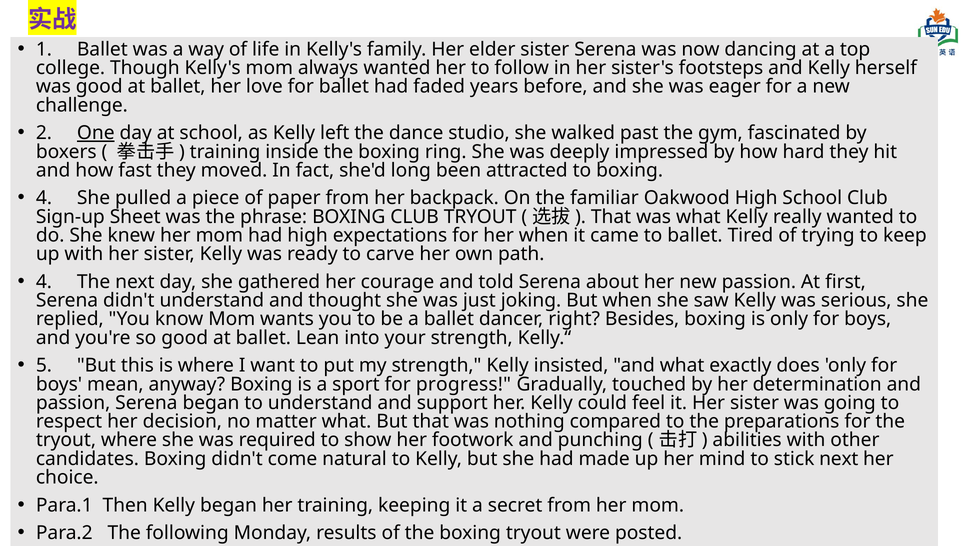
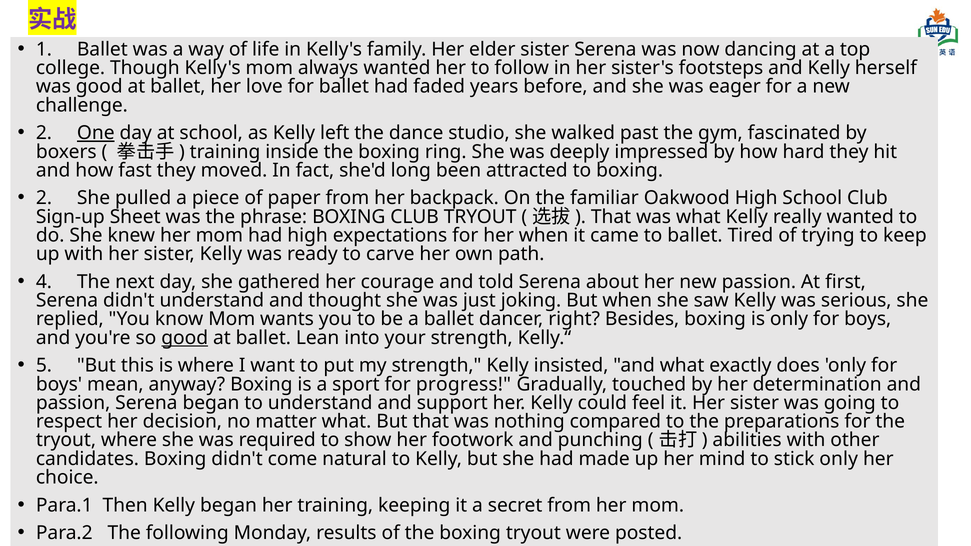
4: 4 -> 2 (44, 198)
good underline: none -> present (185, 338)
stick next: next -> only (839, 459)
